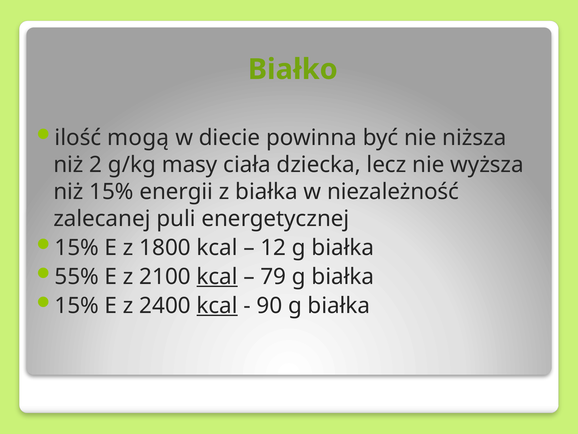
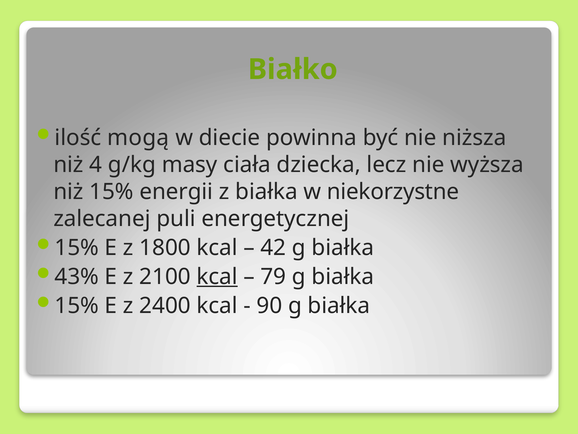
2: 2 -> 4 (96, 164)
niezależność: niezależność -> niekorzystne (393, 191)
12: 12 -> 42 (273, 247)
55%: 55% -> 43% (77, 276)
kcal underline: present -> none (217, 305)
